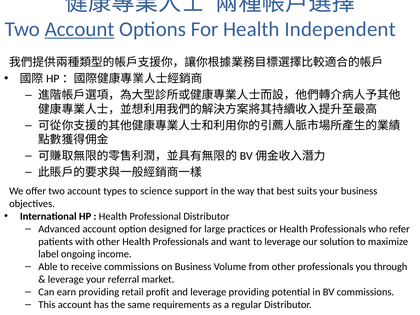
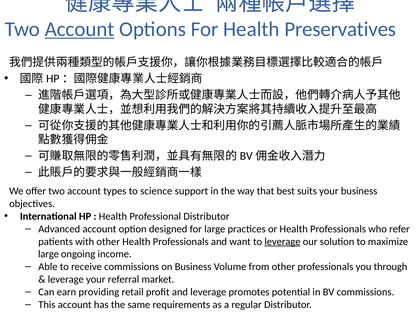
Independent: Independent -> Preservatives (340, 29)
leverage underline: none -> present (282, 242)
label: label -> large (49, 254)
leverage providing: providing -> promotes (249, 292)
